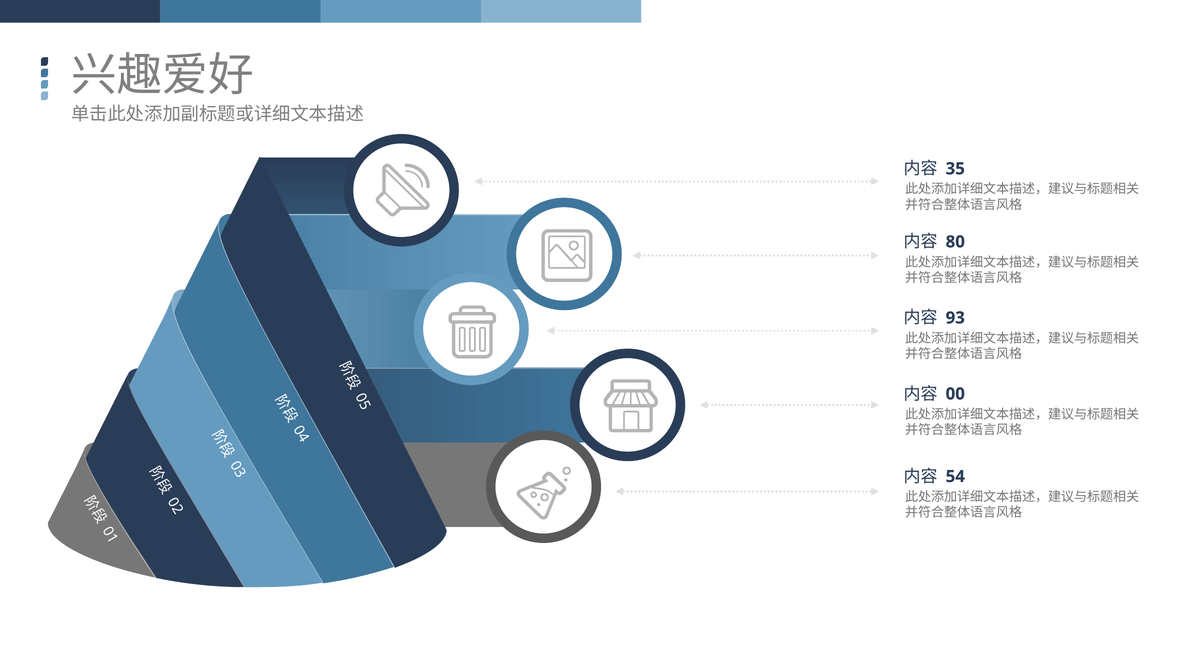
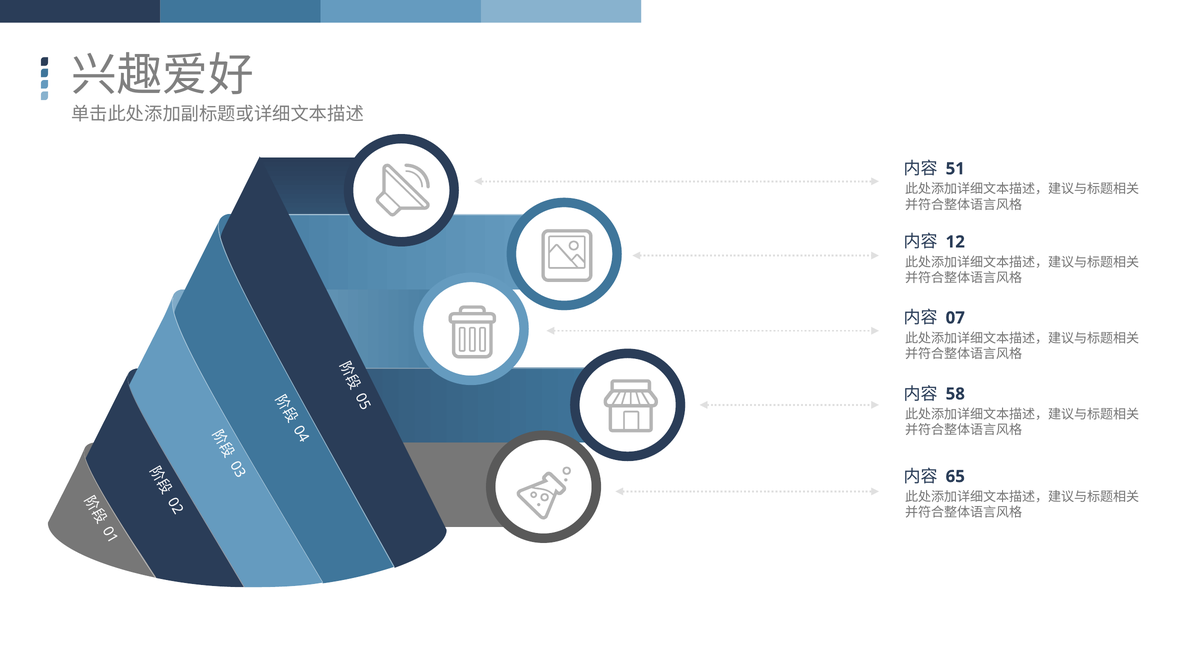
35: 35 -> 51 (955, 169)
80: 80 -> 12 (955, 242)
93: 93 -> 07 (955, 318)
00: 00 -> 58 (955, 394)
54: 54 -> 65 (955, 476)
